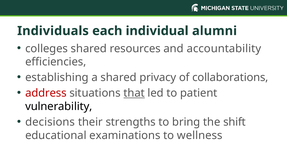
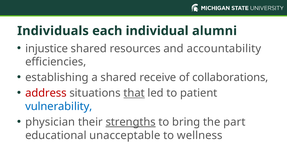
colleges: colleges -> injustice (47, 49)
privacy: privacy -> receive (158, 78)
vulnerability colour: black -> blue (59, 107)
decisions: decisions -> physician (50, 122)
strengths underline: none -> present (131, 122)
shift: shift -> part (234, 122)
examinations: examinations -> unacceptable (125, 136)
